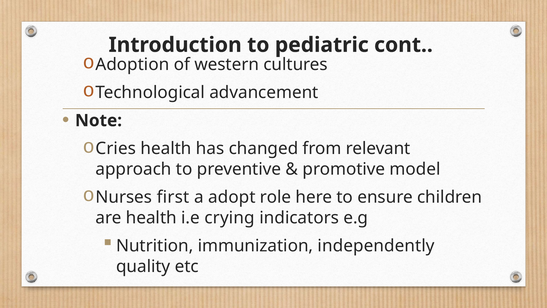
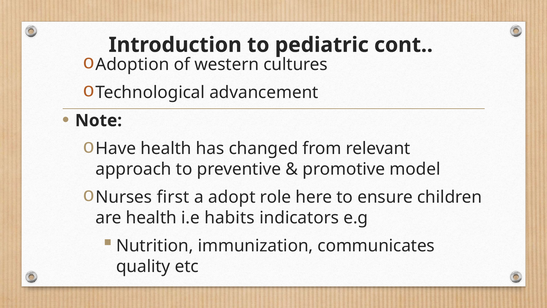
Cries: Cries -> Have (116, 148)
crying: crying -> habits (230, 218)
independently: independently -> communicates (376, 246)
